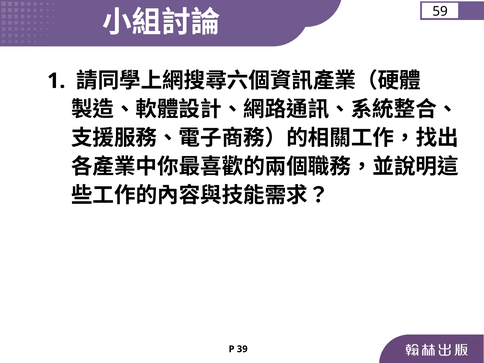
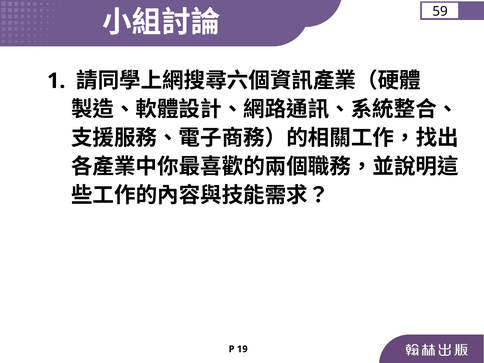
39: 39 -> 19 (242, 349)
